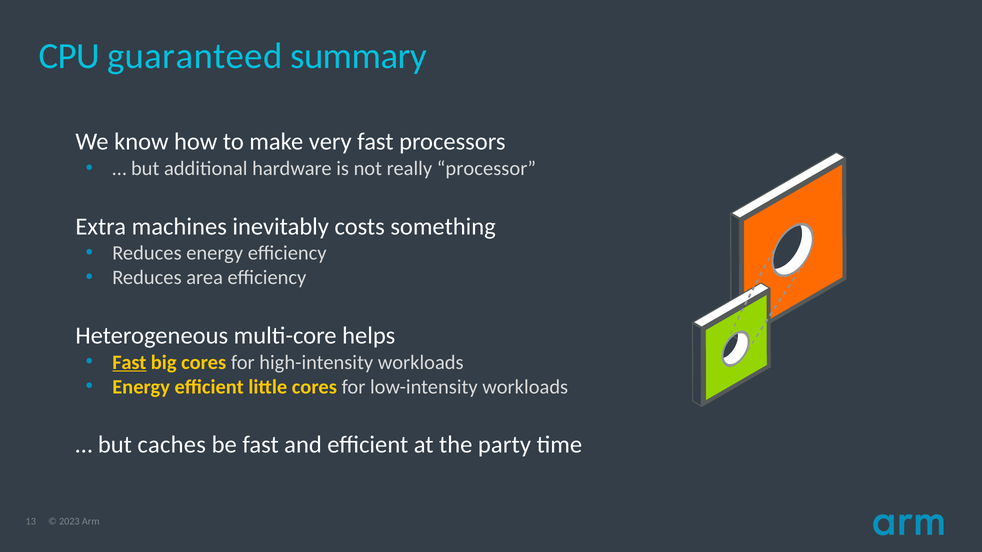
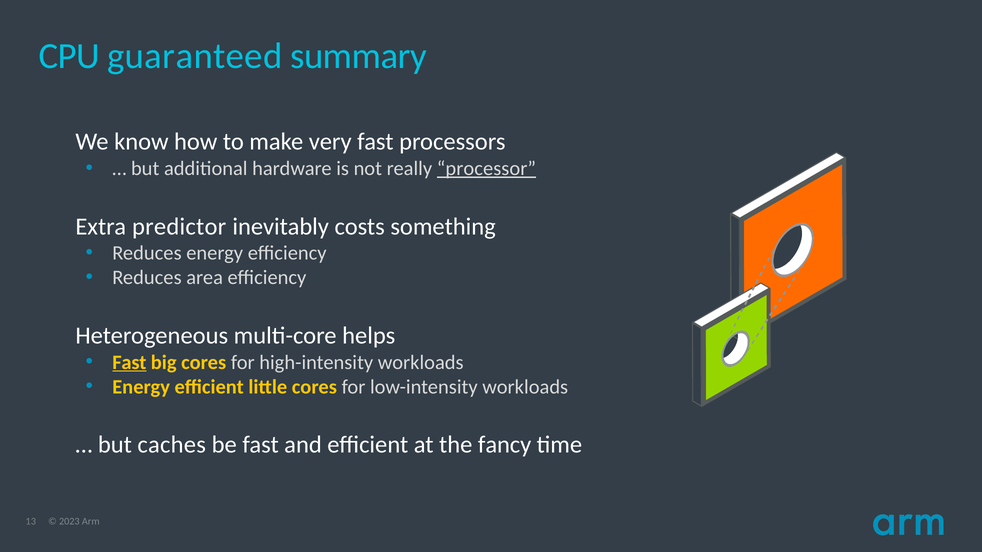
processor underline: none -> present (486, 169)
machines: machines -> predictor (179, 227)
party: party -> fancy (505, 445)
